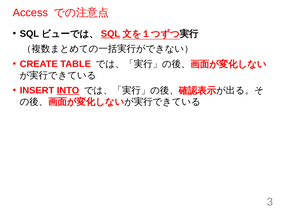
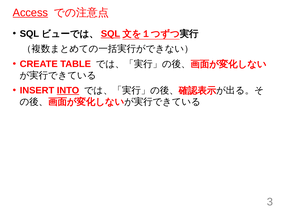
Access underline: none -> present (30, 13)
